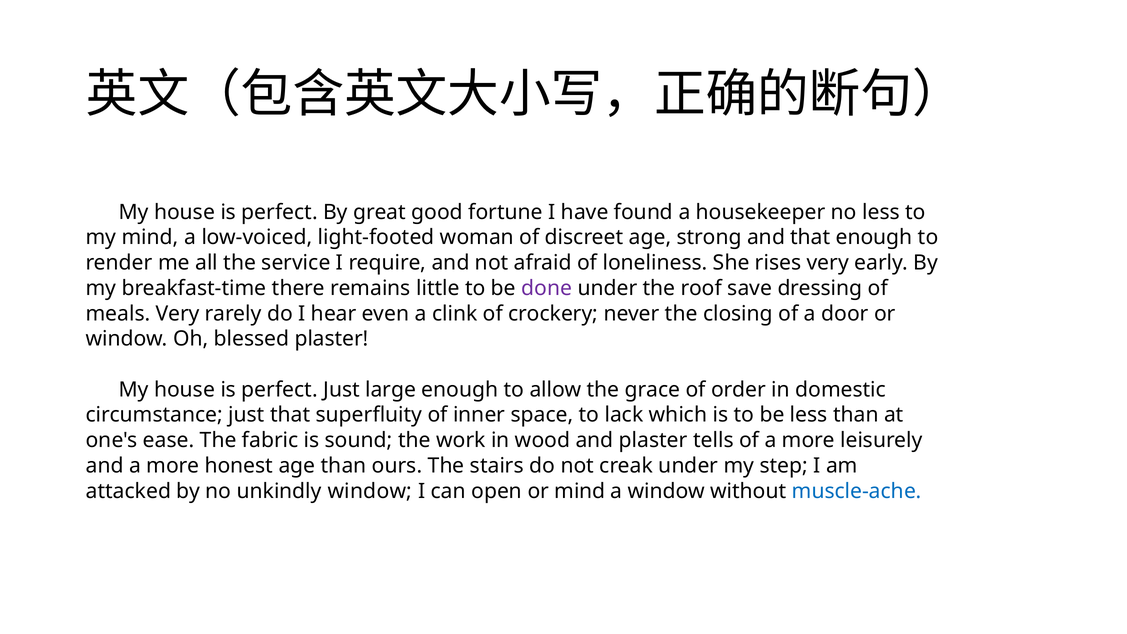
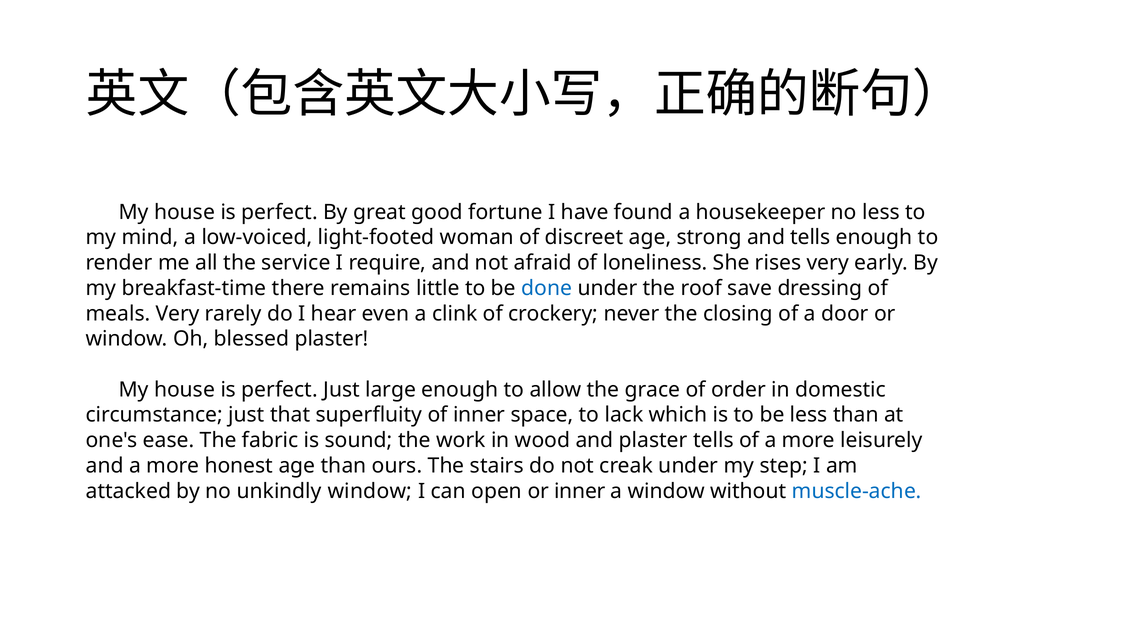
and that: that -> tells (810, 237)
done colour: purple -> blue (547, 288)
or mind: mind -> inner (580, 491)
